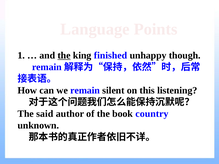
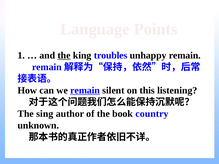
finished: finished -> troubles (111, 55)
unhappy though: though -> remain (185, 55)
remain underline: none -> present (85, 91)
said: said -> sing (45, 114)
